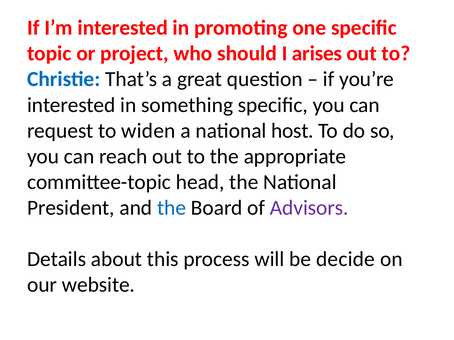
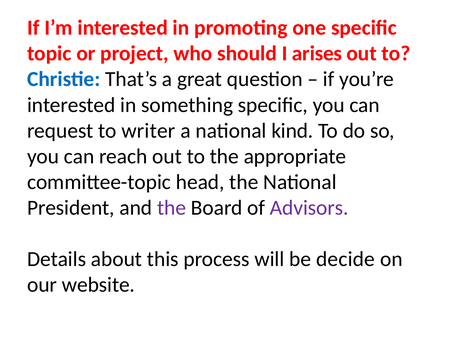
widen: widen -> writer (148, 131)
host: host -> kind (292, 131)
the colour: blue -> purple (172, 208)
